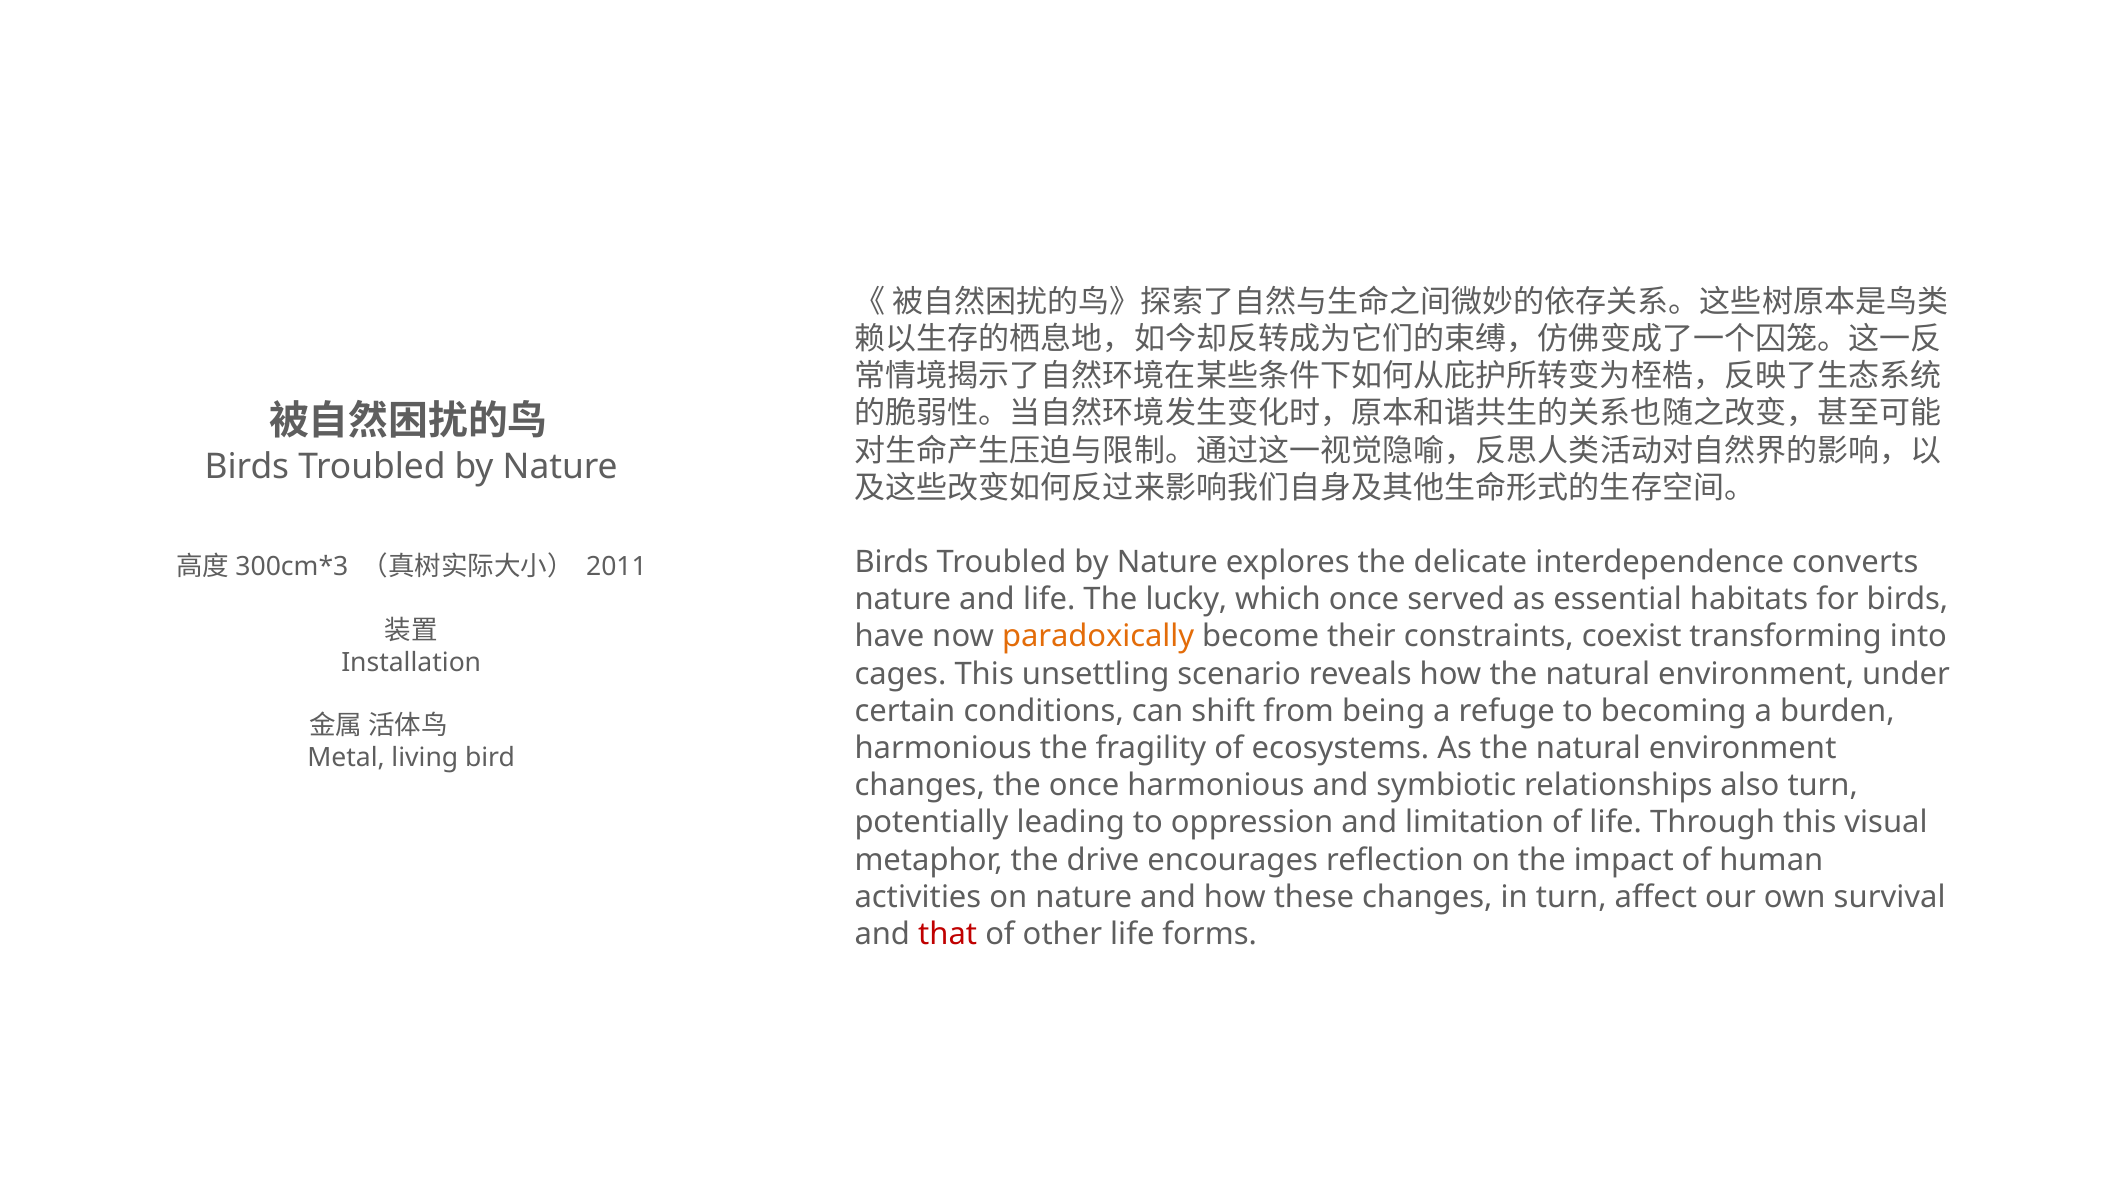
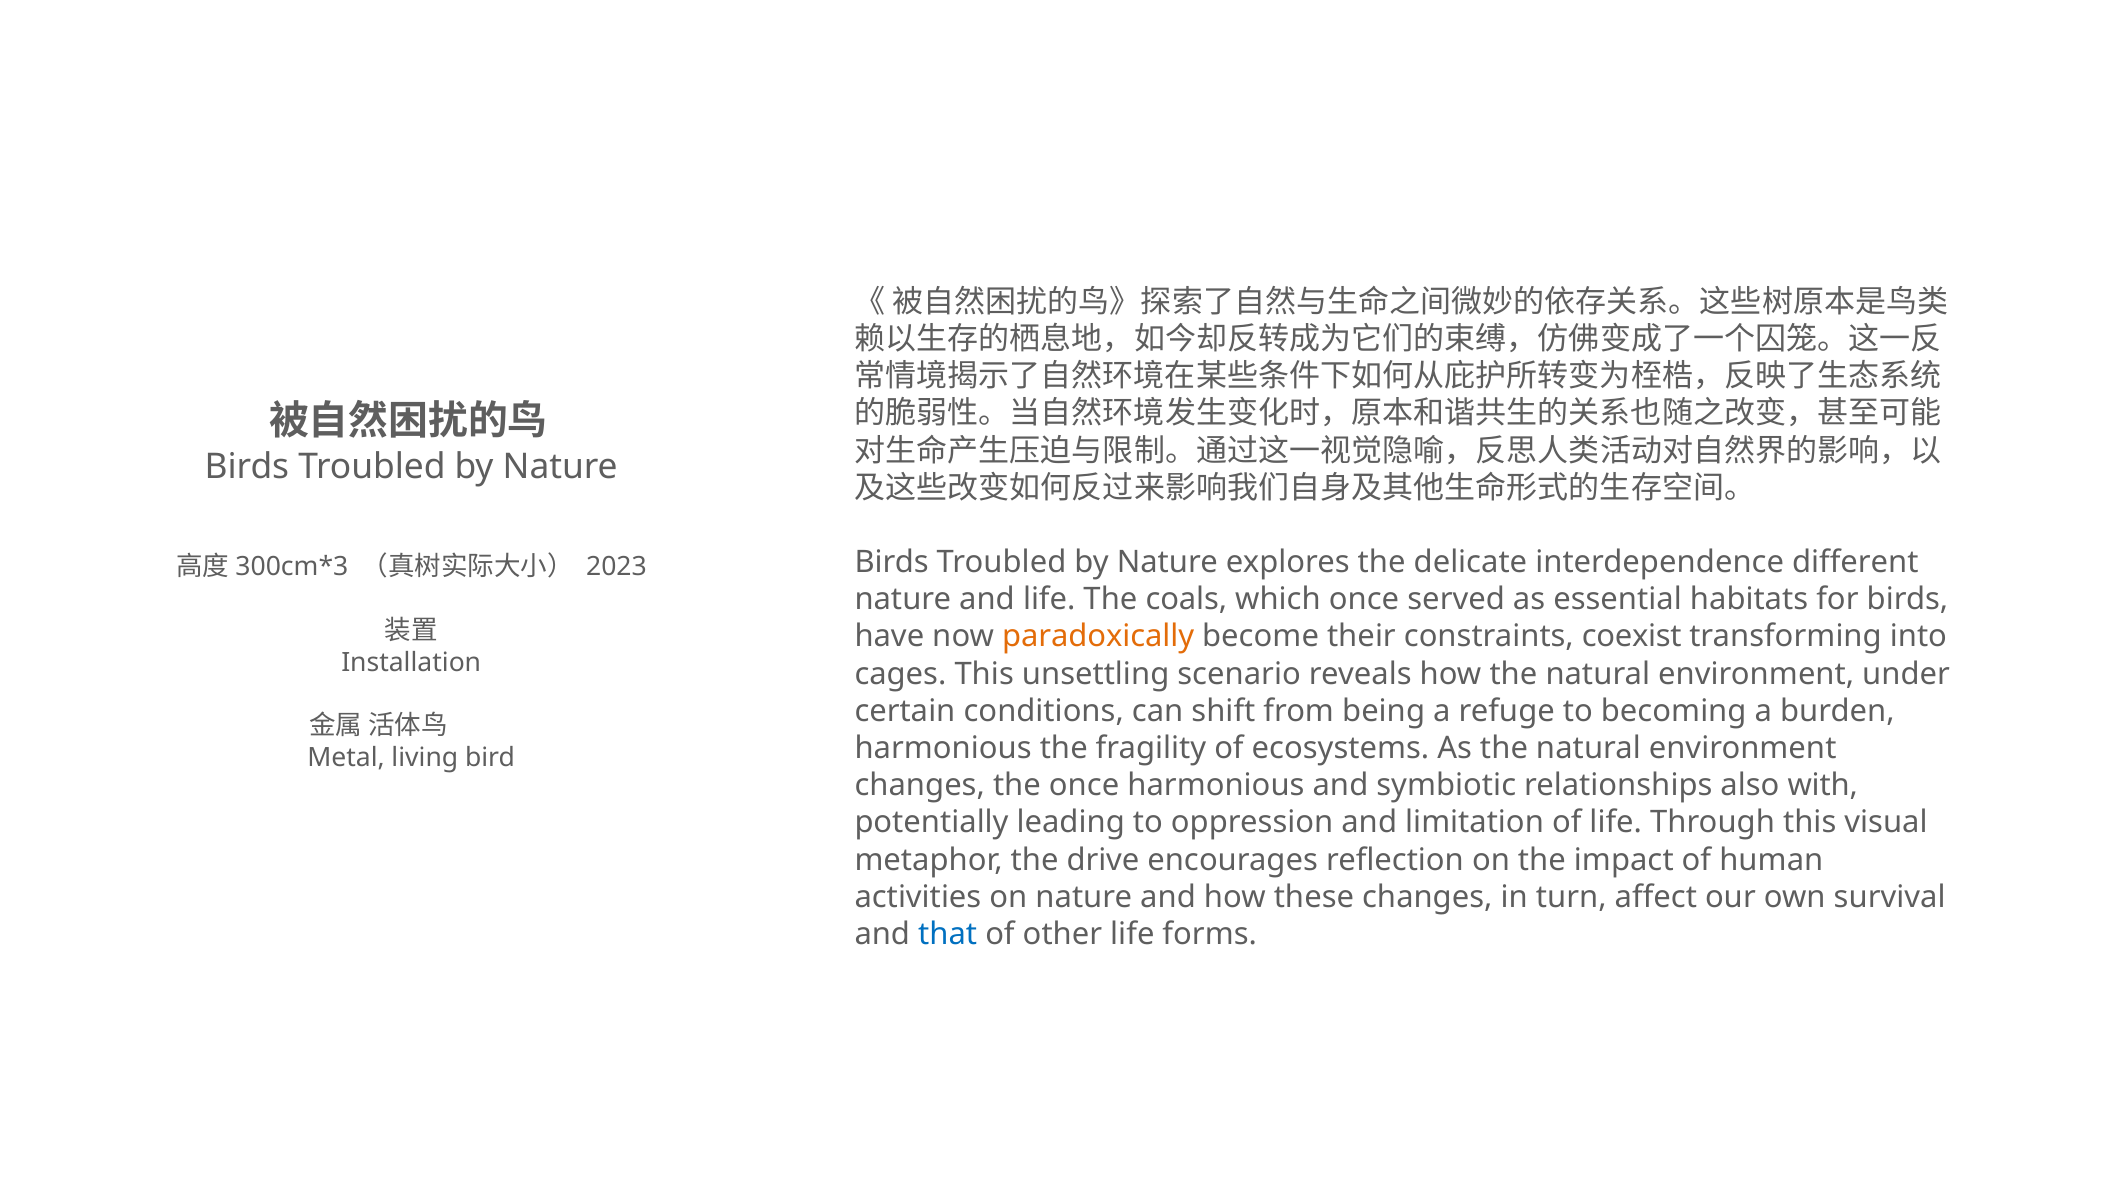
converts: converts -> different (1855, 562)
2011: 2011 -> 2023 (616, 567)
lucky: lucky -> coals (1186, 599)
also turn: turn -> with (1823, 785)
that colour: red -> blue (948, 934)
